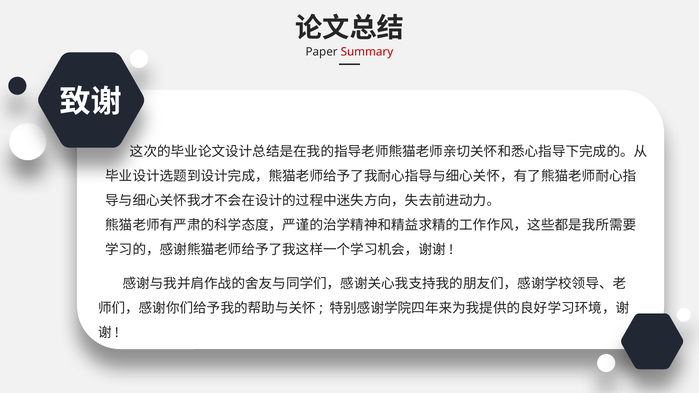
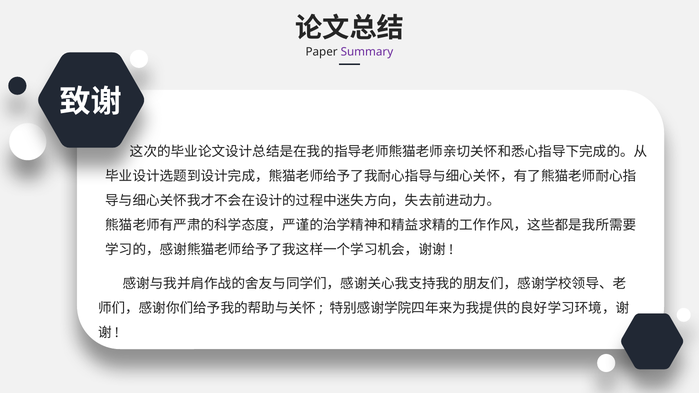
Summary colour: red -> purple (367, 52)
